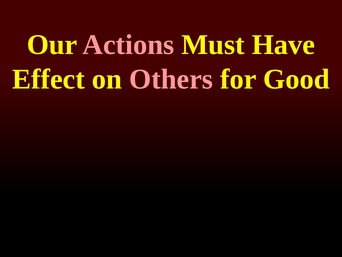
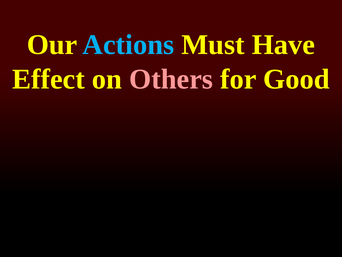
Actions colour: pink -> light blue (128, 45)
